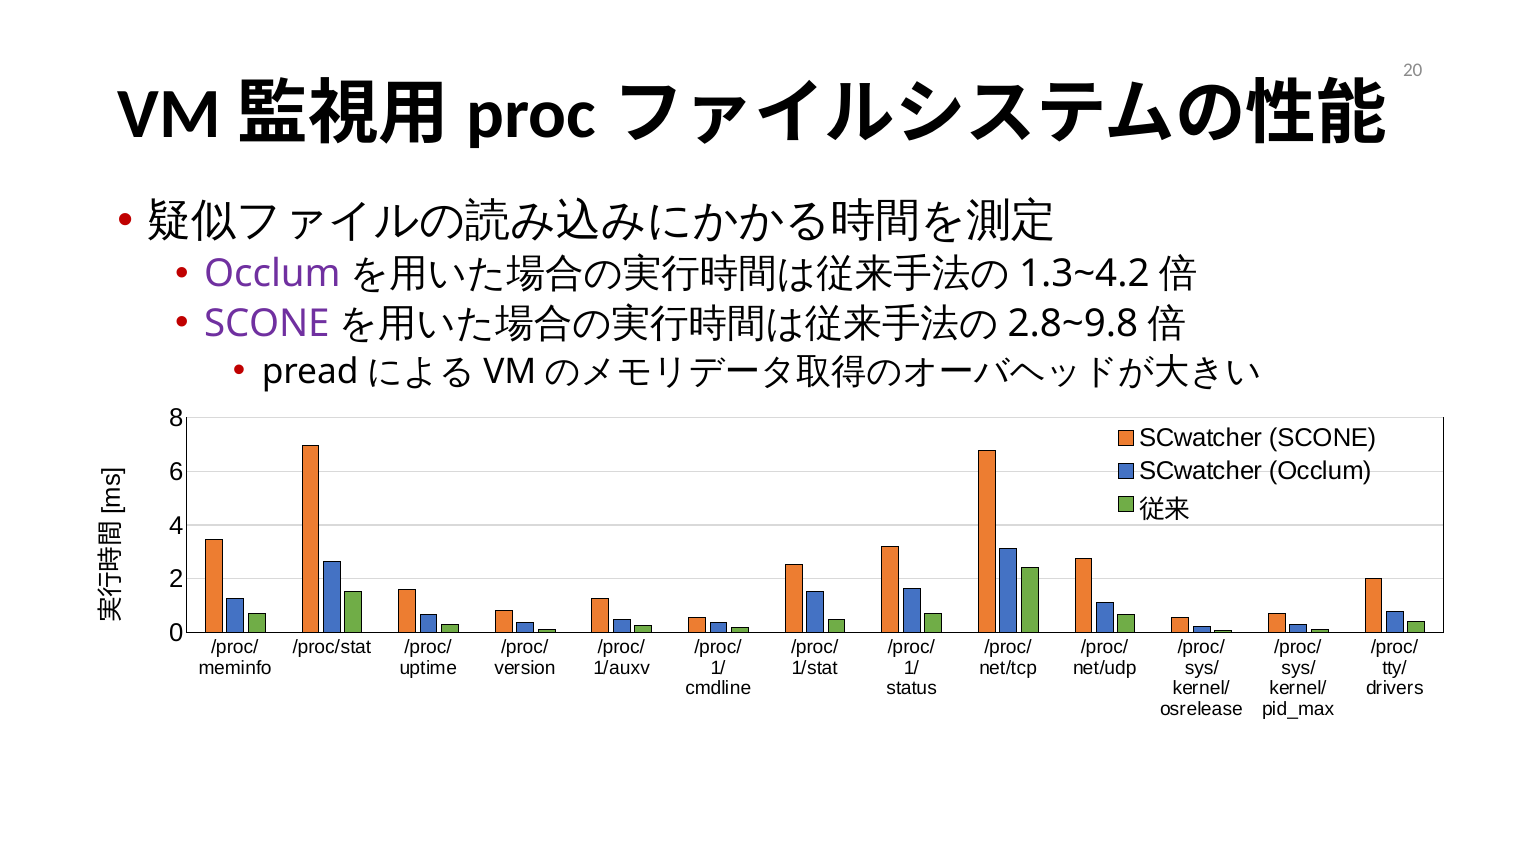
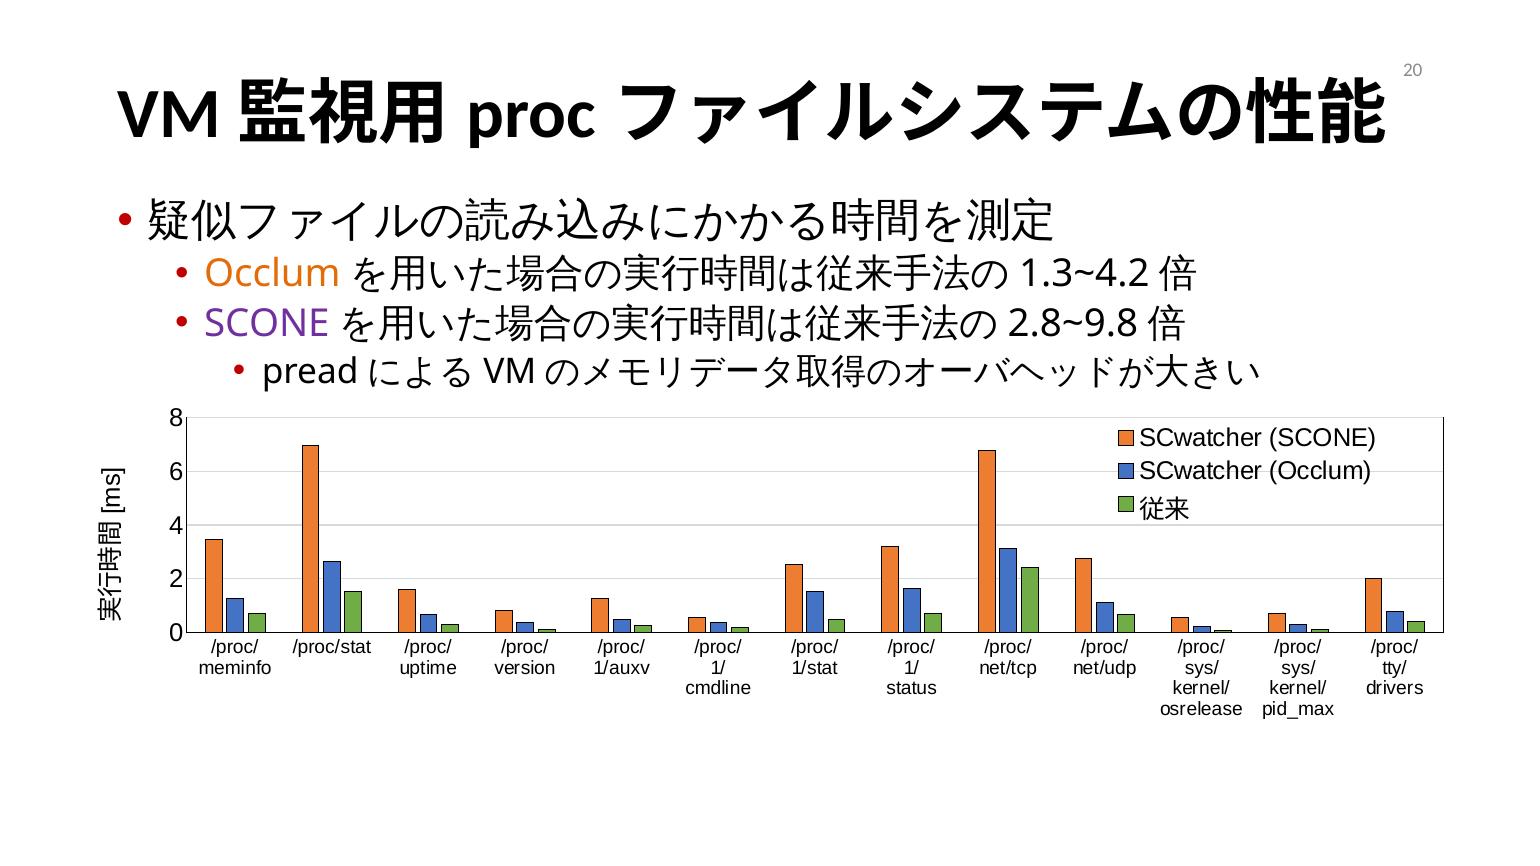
Occlum colour: purple -> orange (272, 274)
